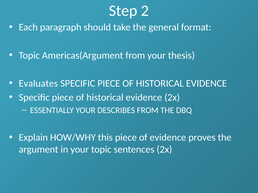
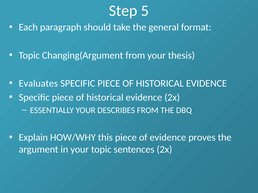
2: 2 -> 5 (145, 11)
Americas(Argument: Americas(Argument -> Changing(Argument (83, 55)
